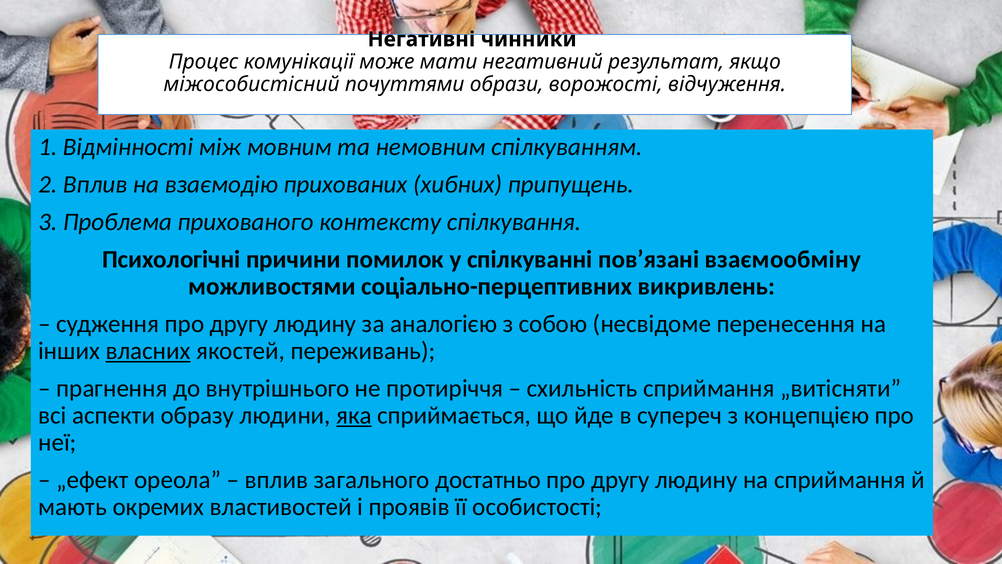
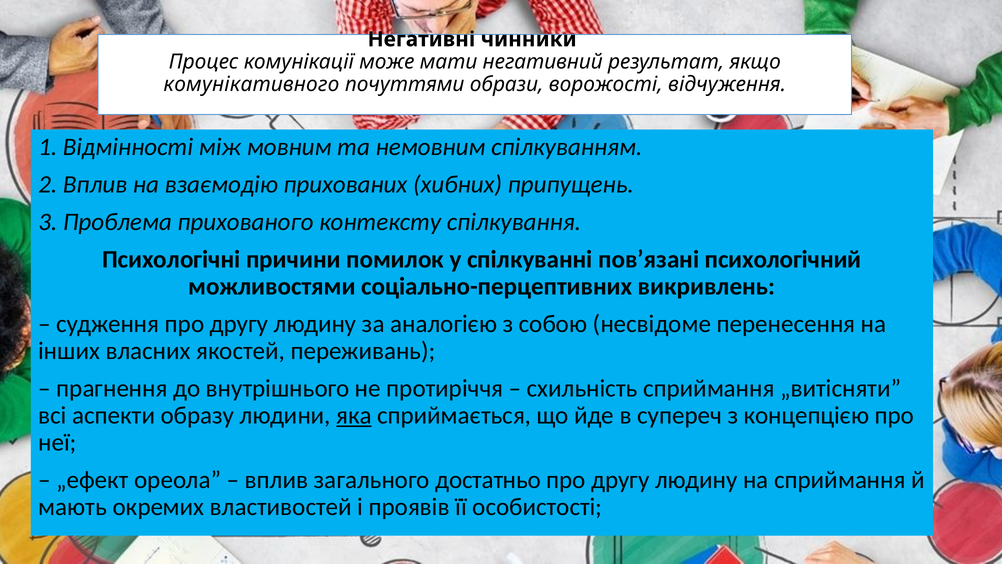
міжособистісний: міжособистісний -> комунікативного (251, 84)
взаємообміну: взаємообміну -> психологічний (783, 259)
власних underline: present -> none (148, 351)
